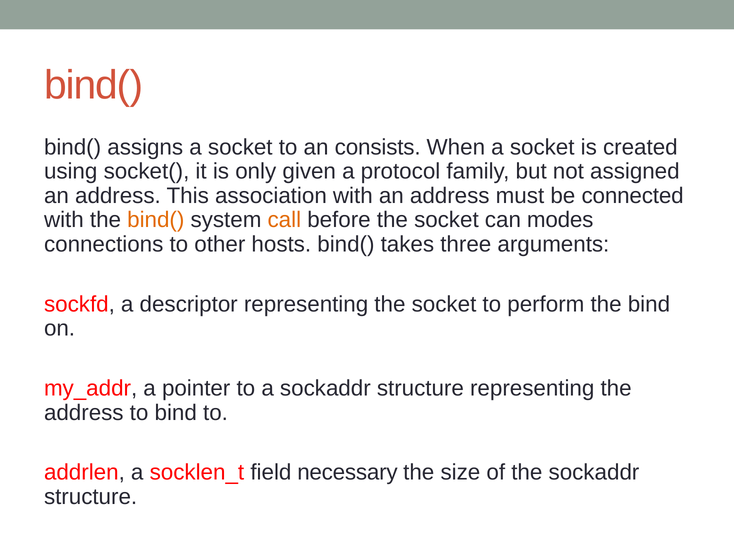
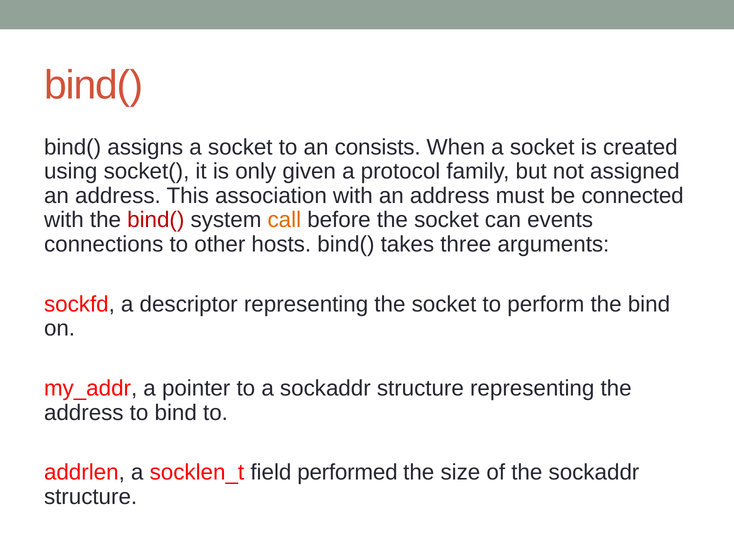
bind( colour: orange -> red (156, 220)
modes: modes -> events (560, 220)
necessary: necessary -> performed (347, 472)
